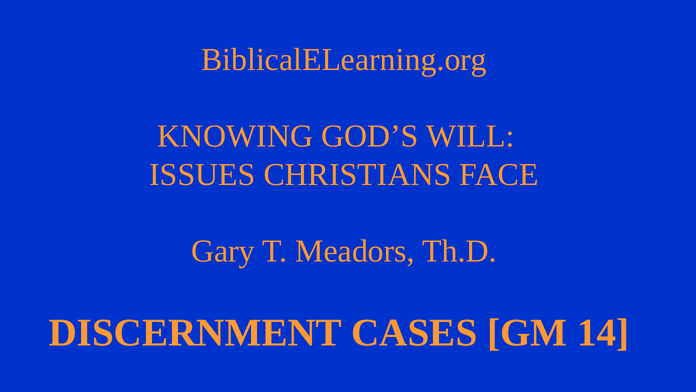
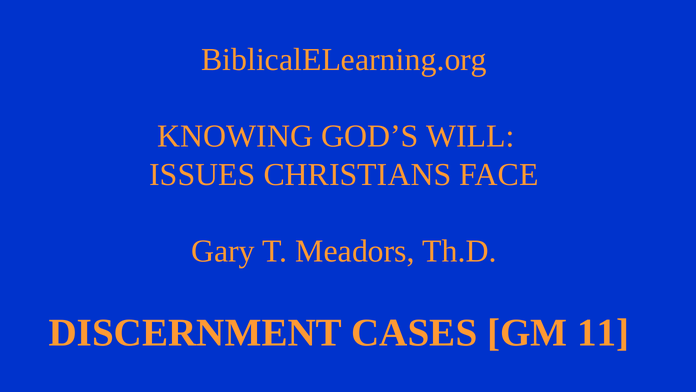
14: 14 -> 11 (603, 332)
